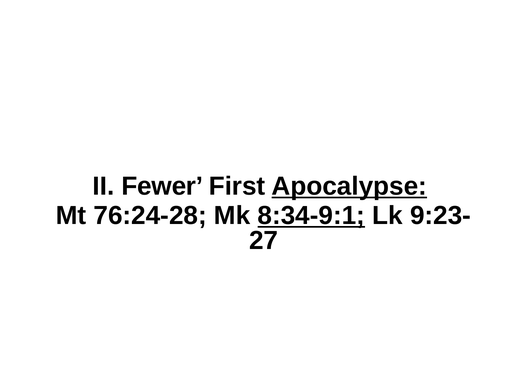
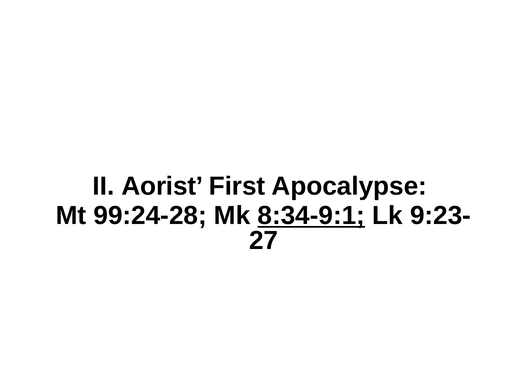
Fewer: Fewer -> Aorist (162, 186)
Apocalypse underline: present -> none (349, 186)
76:24-28: 76:24-28 -> 99:24-28 (150, 216)
